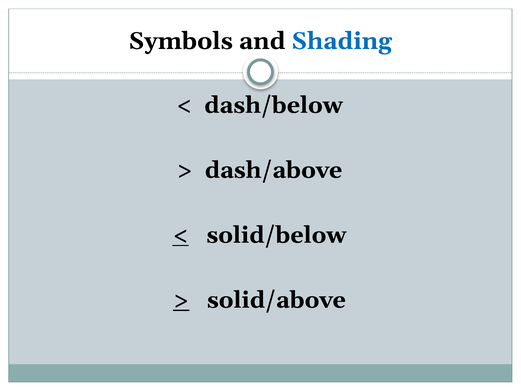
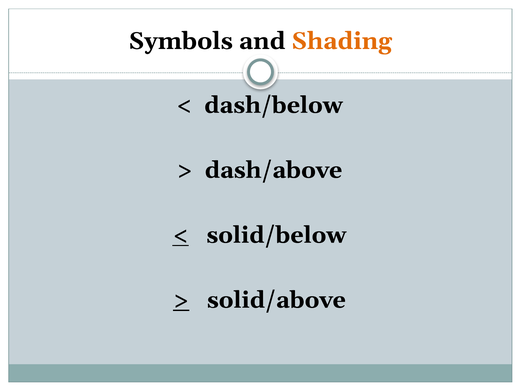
Shading colour: blue -> orange (342, 41)
